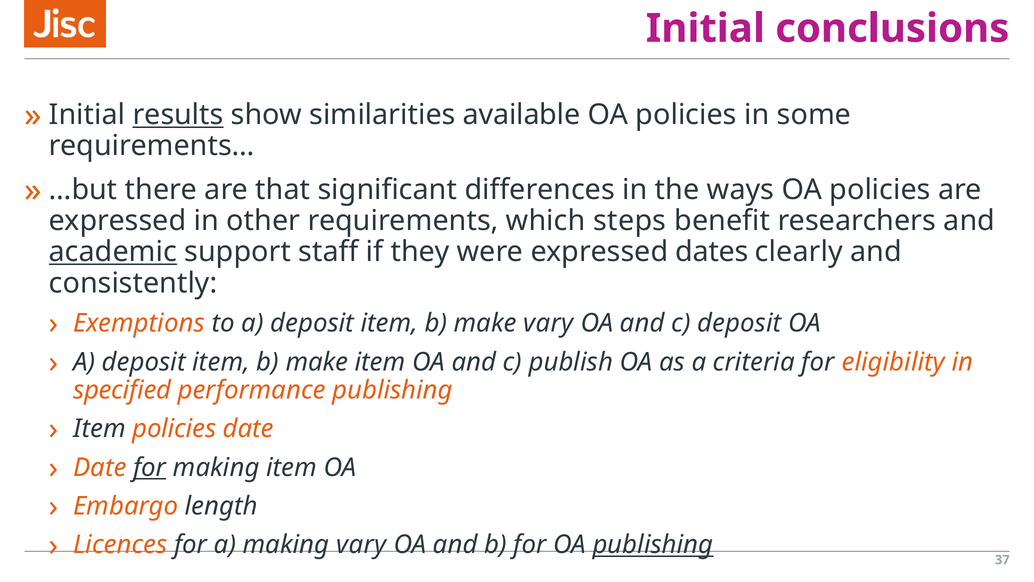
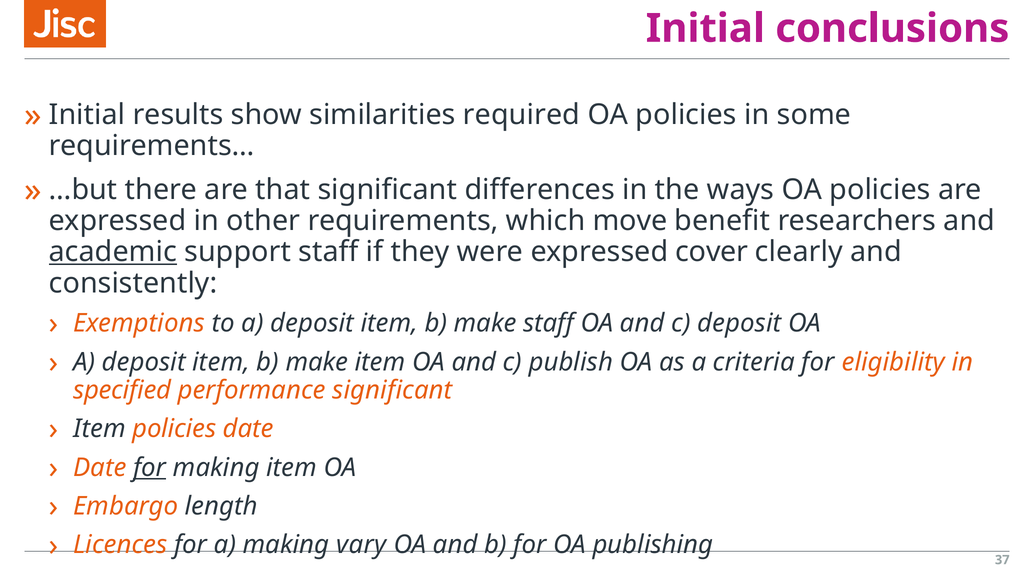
results underline: present -> none (178, 115)
available: available -> required (522, 115)
steps: steps -> move (630, 221)
dates: dates -> cover (712, 252)
make vary: vary -> staff (549, 323)
performance publishing: publishing -> significant (392, 390)
publishing underline: present -> none (653, 545)
